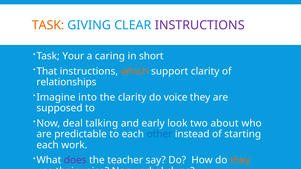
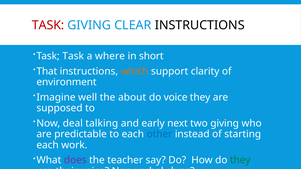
TASK colour: orange -> red (48, 25)
INSTRUCTIONS colour: purple -> black (200, 25)
Task Your: Your -> Task (73, 56)
caring: caring -> where (110, 56)
relationships: relationships -> environment (66, 82)
into: into -> well (88, 97)
the clarity: clarity -> about (132, 97)
look: look -> next (177, 124)
two about: about -> giving (225, 124)
they colour: orange -> green (240, 160)
